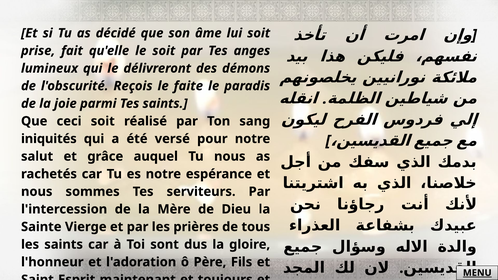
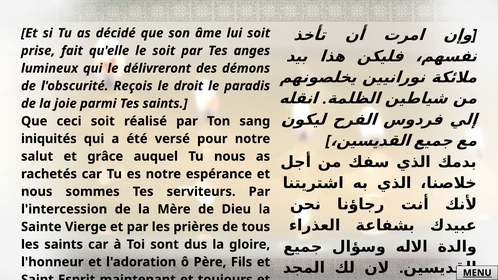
faite: faite -> droit (188, 86)
